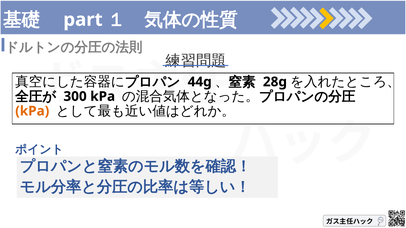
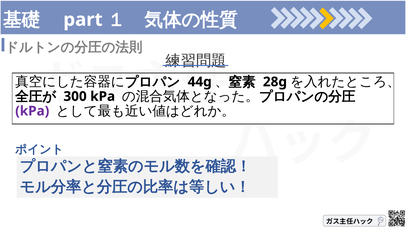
kPa colour: orange -> purple (32, 111)
